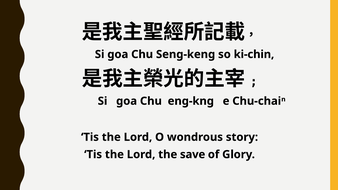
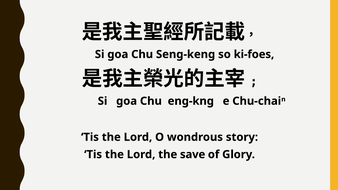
ki-chin: ki-chin -> ki-foes (254, 54)
